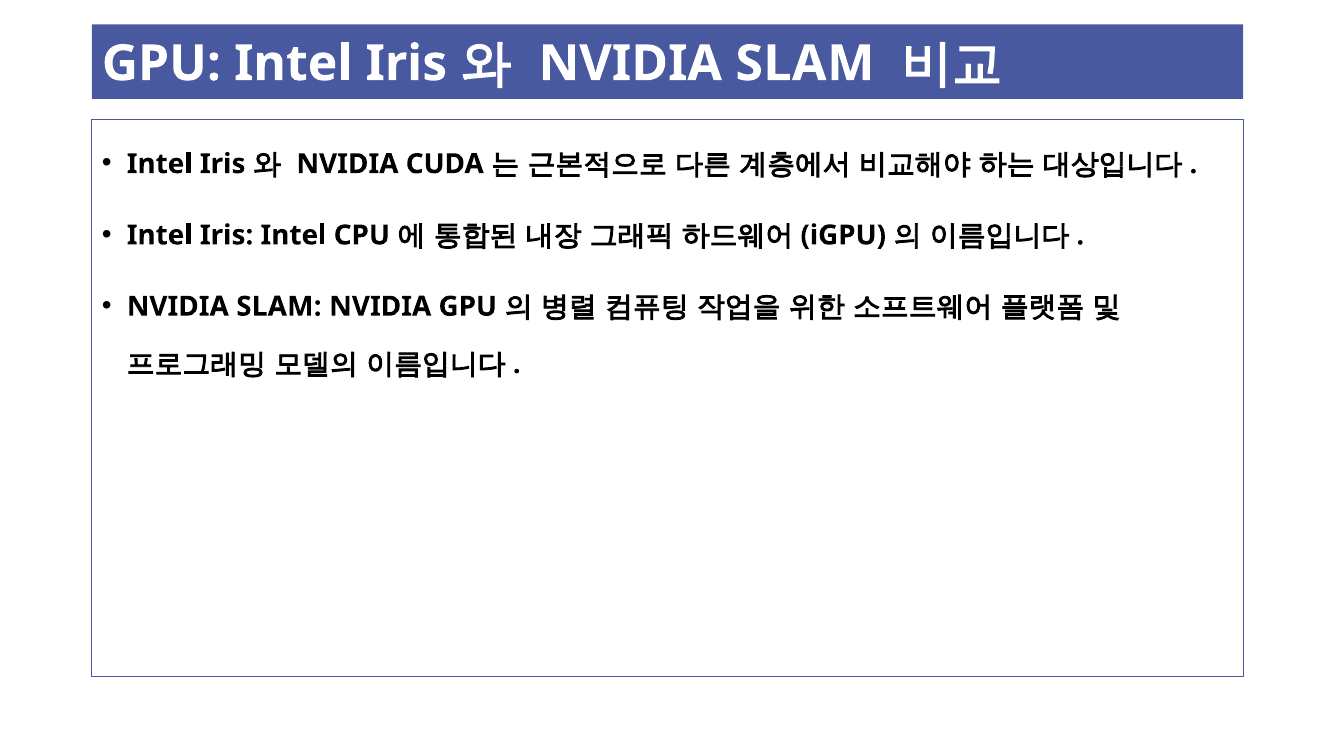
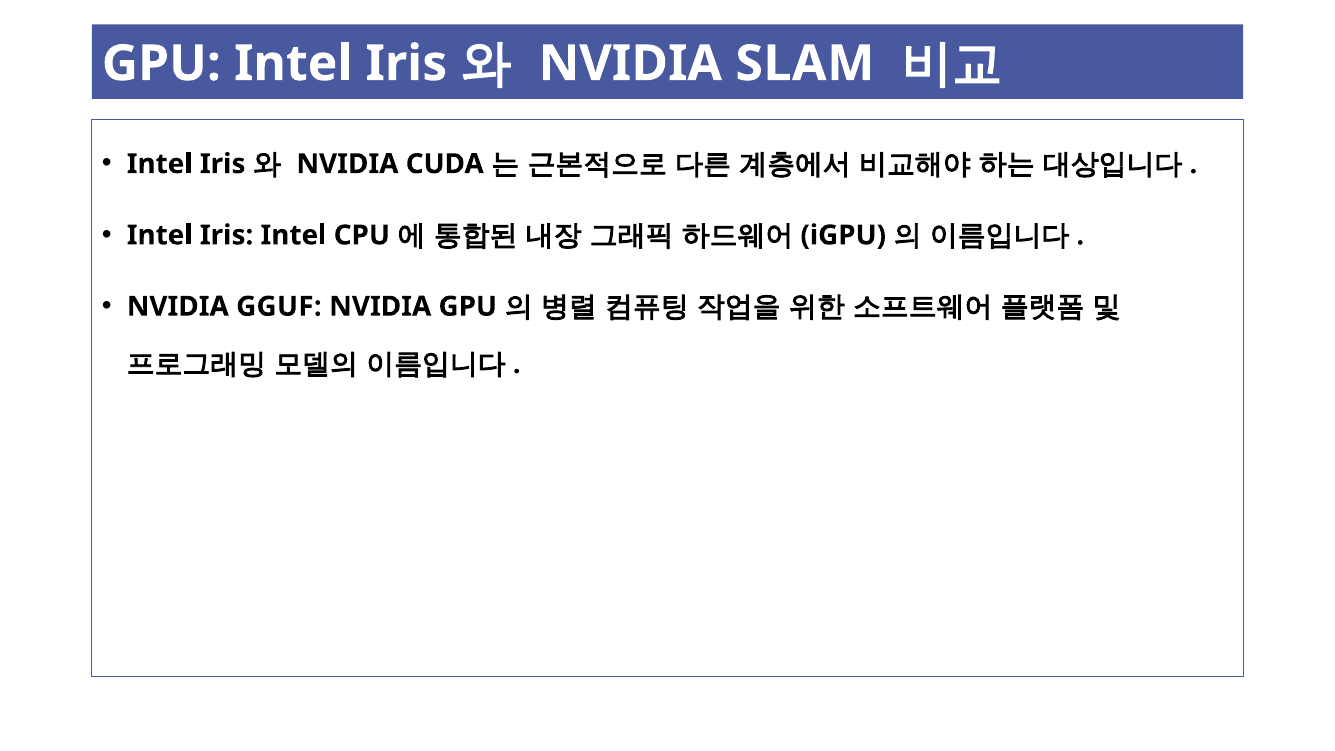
SLAM: SLAM -> GGUF (279, 306)
